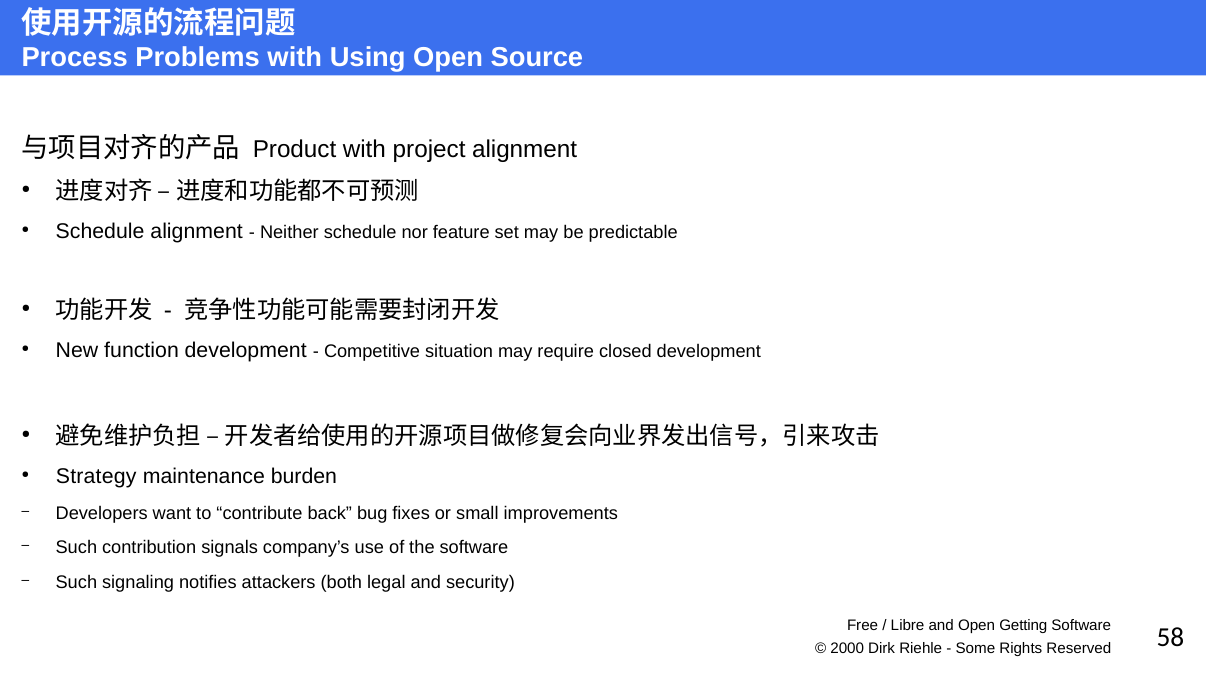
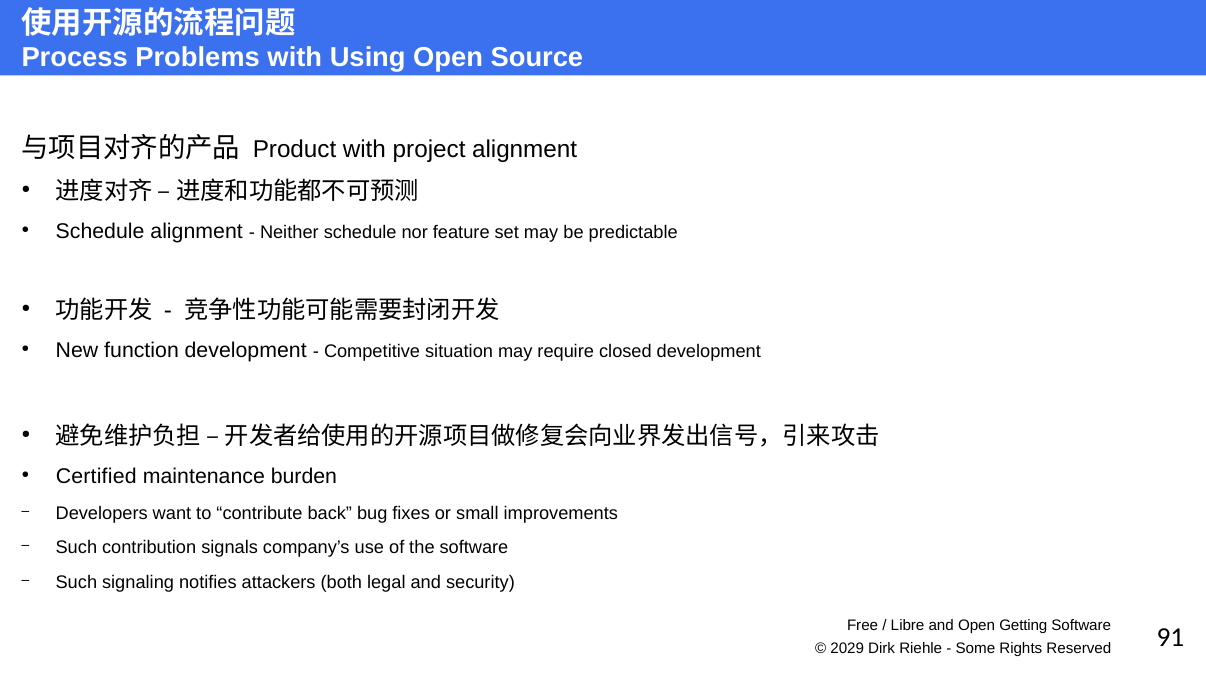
Strategy: Strategy -> Certified (96, 476)
2000: 2000 -> 2029 (847, 648)
58: 58 -> 91 (1170, 637)
